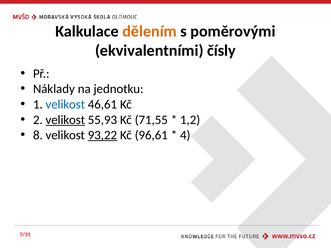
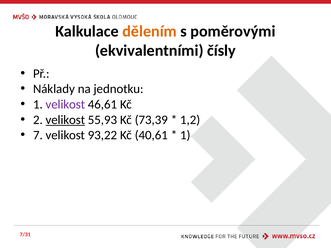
velikost colour: blue -> purple (65, 104)
71,55: 71,55 -> 73,39 (151, 120)
8: 8 -> 7 (38, 135)
93,22 underline: present -> none (103, 135)
96,61: 96,61 -> 40,61 (151, 135)
4: 4 -> 1 (185, 135)
